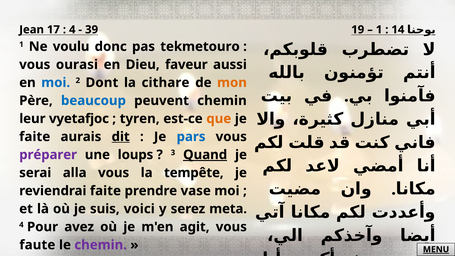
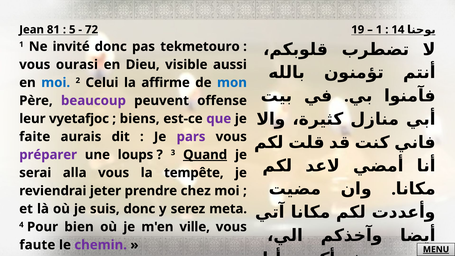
17: 17 -> 81 (53, 30)
4: 4 -> 5 (72, 30)
39: 39 -> 72 (92, 30)
voulu: voulu -> invité (71, 47)
faveur: faveur -> visible (186, 65)
Dont: Dont -> Celui (102, 83)
cithare: cithare -> affirme (166, 83)
mon colour: orange -> blue (232, 83)
beaucoup colour: blue -> purple (93, 101)
peuvent chemin: chemin -> offense (222, 101)
tyren: tyren -> biens (140, 119)
que colour: orange -> purple (219, 119)
dit underline: present -> none (121, 137)
pars colour: blue -> purple (191, 137)
reviendrai faite: faite -> jeter (106, 191)
vase: vase -> chez (196, 191)
suis voici: voici -> donc (139, 209)
avez: avez -> bien (79, 227)
agit: agit -> ville (195, 227)
